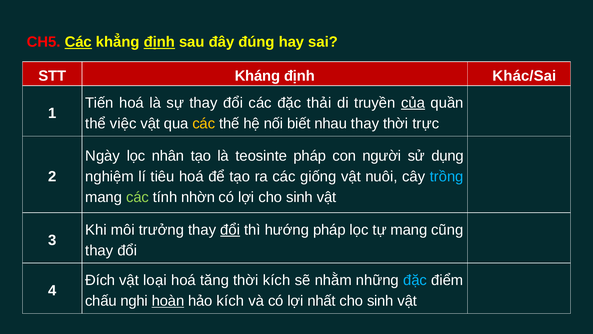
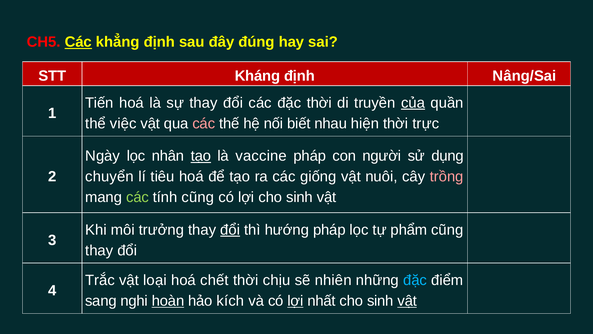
định underline: present -> none (159, 42)
Khác/Sai: Khác/Sai -> Nâng/Sai (525, 76)
đặc thải: thải -> thời (319, 103)
các colour: yellow -> pink (204, 123)
nhau thay: thay -> hiện (365, 123)
tạo underline: none -> present (201, 156)
teosinte: teosinte -> vaccine (261, 156)
nghiệm: nghiệm -> chuyển (109, 176)
trồng colour: light blue -> pink (447, 176)
tính nhờn: nhờn -> cũng (198, 197)
tự mang: mang -> phẩm (409, 230)
Đích: Đích -> Trắc (100, 280)
tăng: tăng -> chết (214, 280)
thời kích: kích -> chịu (277, 280)
nhằm: nhằm -> nhiên (333, 280)
chấu: chấu -> sang (101, 301)
lợi underline: none -> present (295, 301)
vật underline: none -> present (407, 301)
